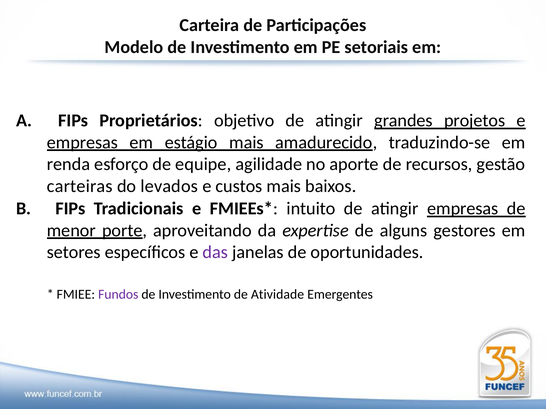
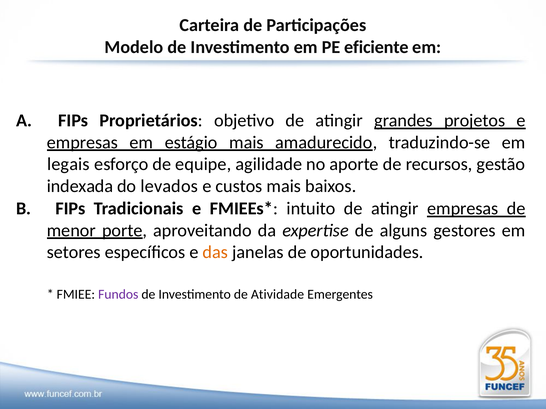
setoriais: setoriais -> eficiente (376, 47)
renda: renda -> legais (68, 164)
carteiras: carteiras -> indexada (80, 186)
das colour: purple -> orange (215, 253)
